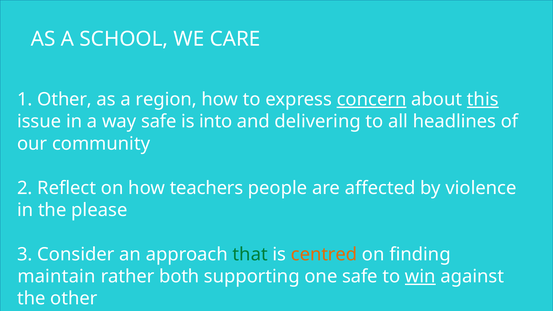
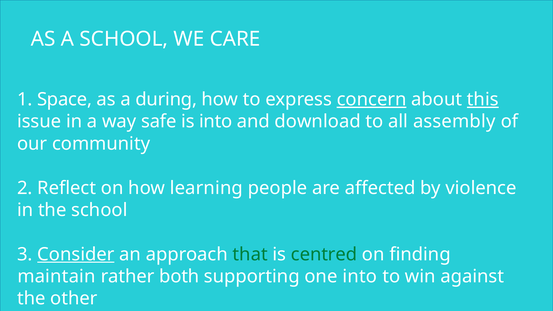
1 Other: Other -> Space (65, 99)
region: region -> during (166, 99)
delivering: delivering -> download (318, 122)
headlines: headlines -> assembly (454, 122)
teachers: teachers -> learning (206, 188)
the please: please -> school (99, 210)
Consider underline: none -> present (76, 254)
centred colour: orange -> green (324, 254)
one safe: safe -> into (360, 276)
win underline: present -> none (420, 276)
